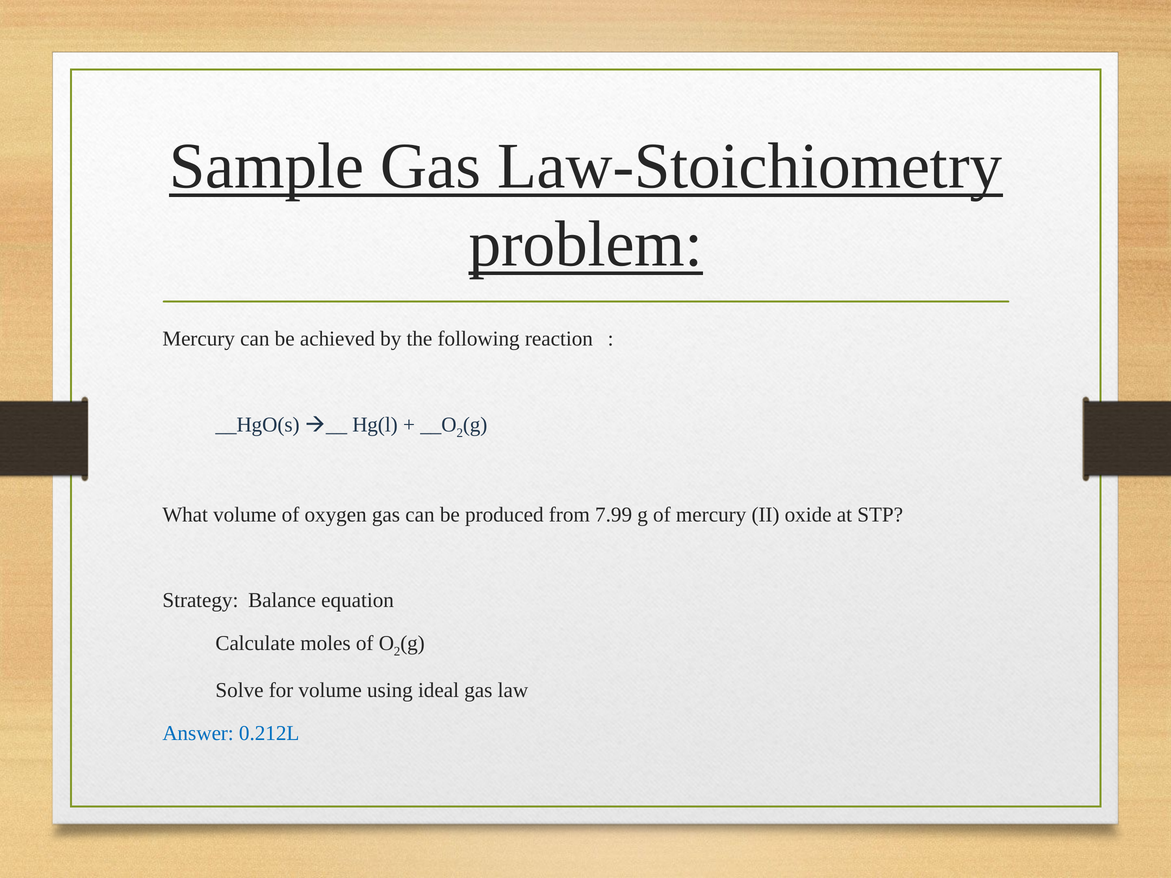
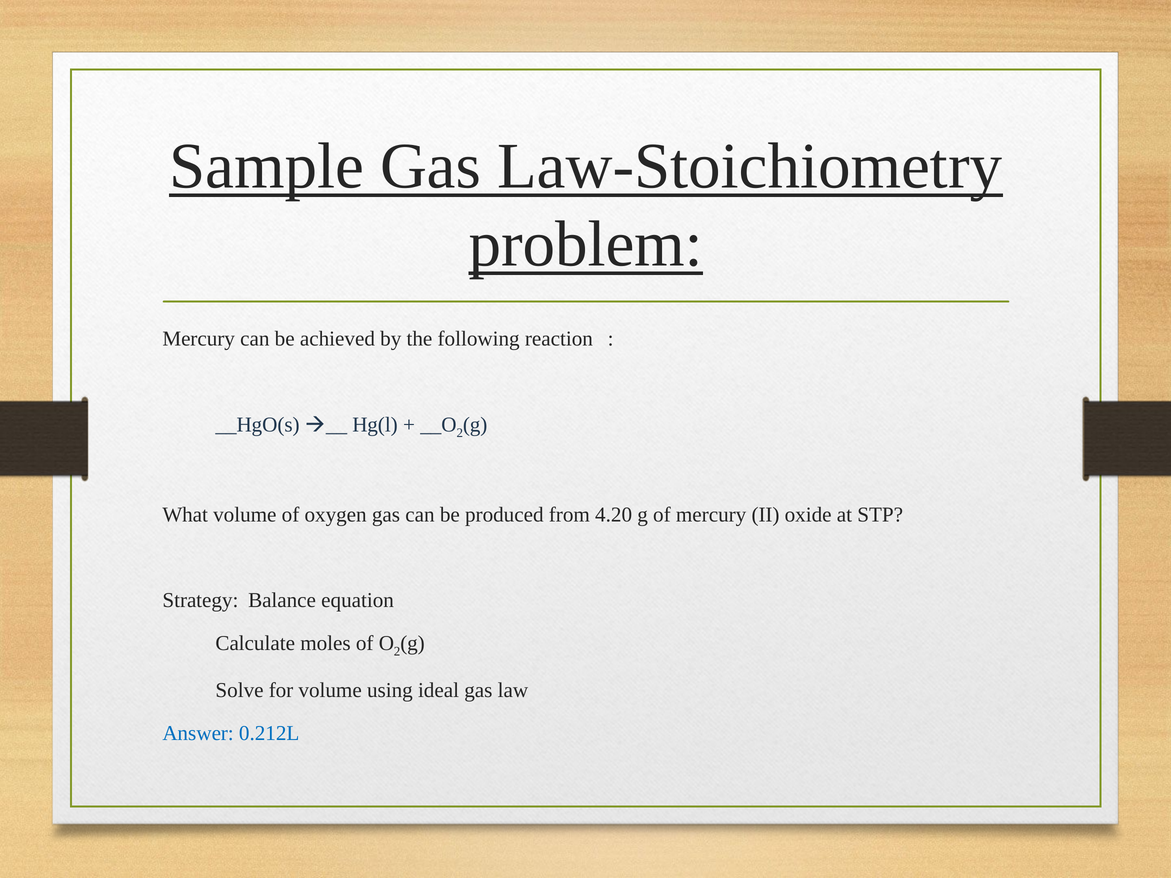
7.99: 7.99 -> 4.20 (614, 515)
